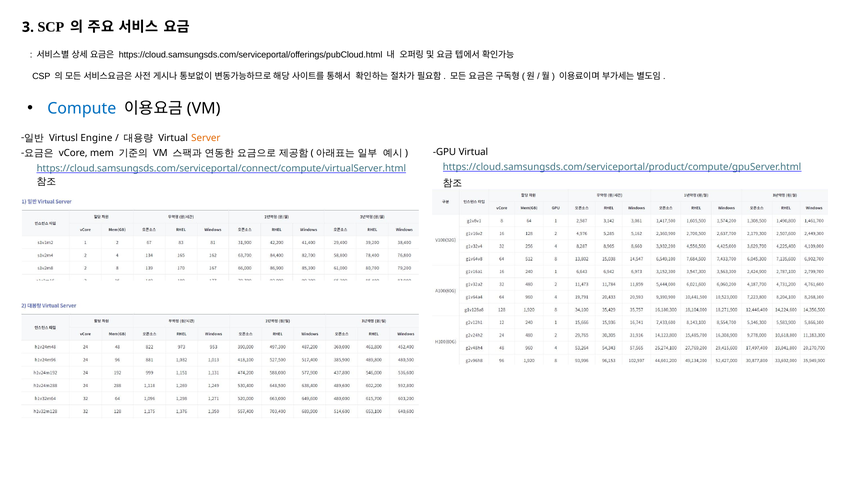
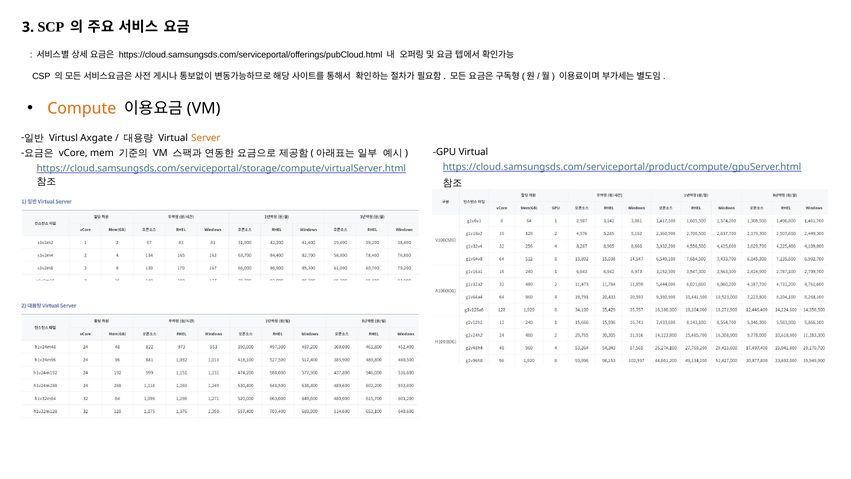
Compute colour: blue -> orange (82, 108)
Engine: Engine -> Axgate (96, 138)
https://cloud.samsungsds.com/serviceportal/connect/compute/virtualServer.html: https://cloud.samsungsds.com/serviceportal/connect/compute/virtualServer.html -> https://cloud.samsungsds.com/serviceportal/storage/compute/virtualServer.html (221, 168)
